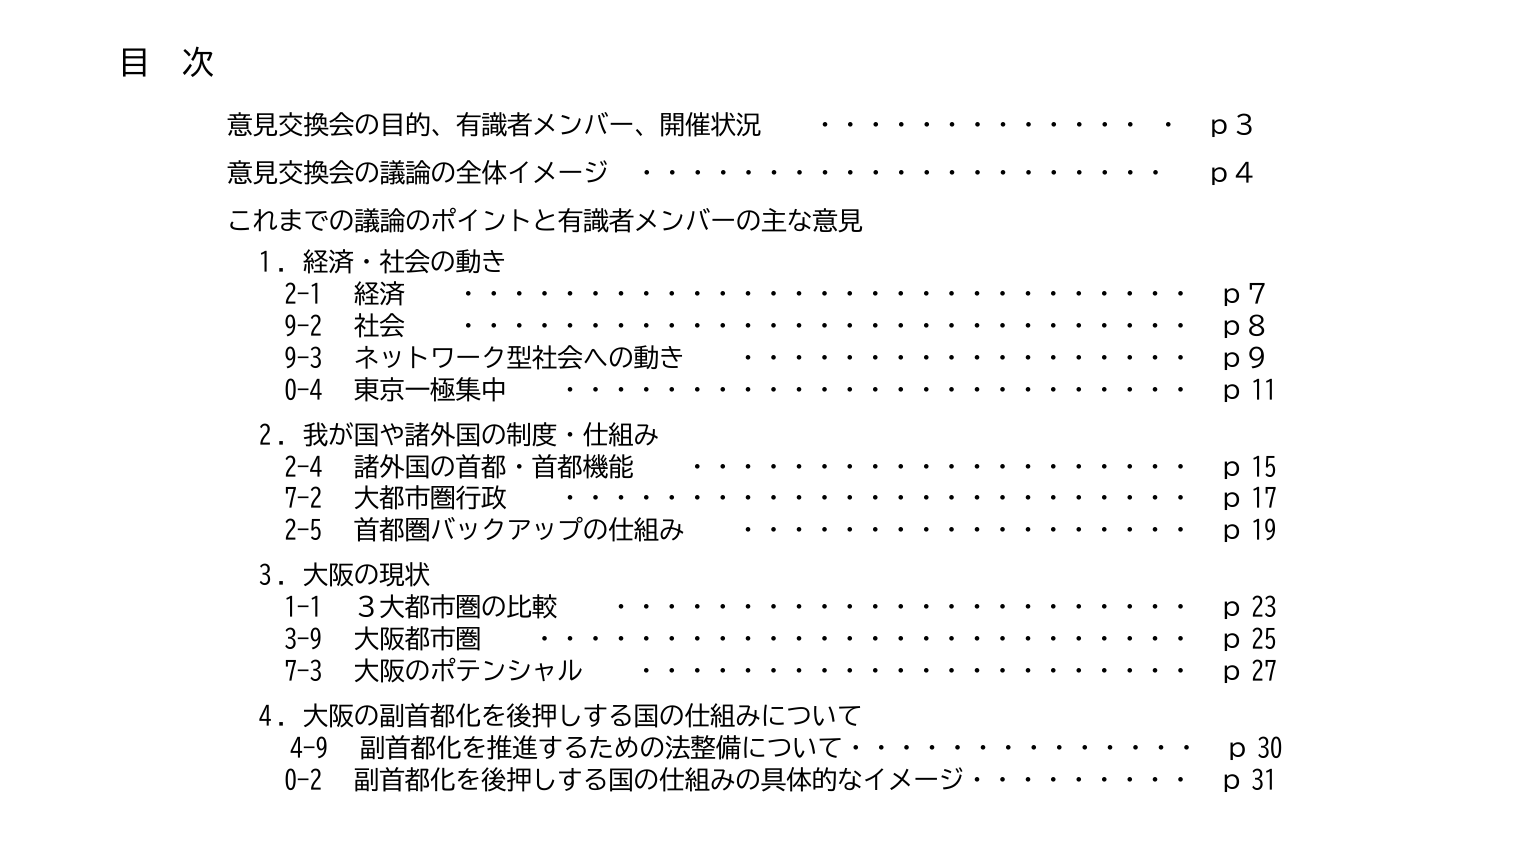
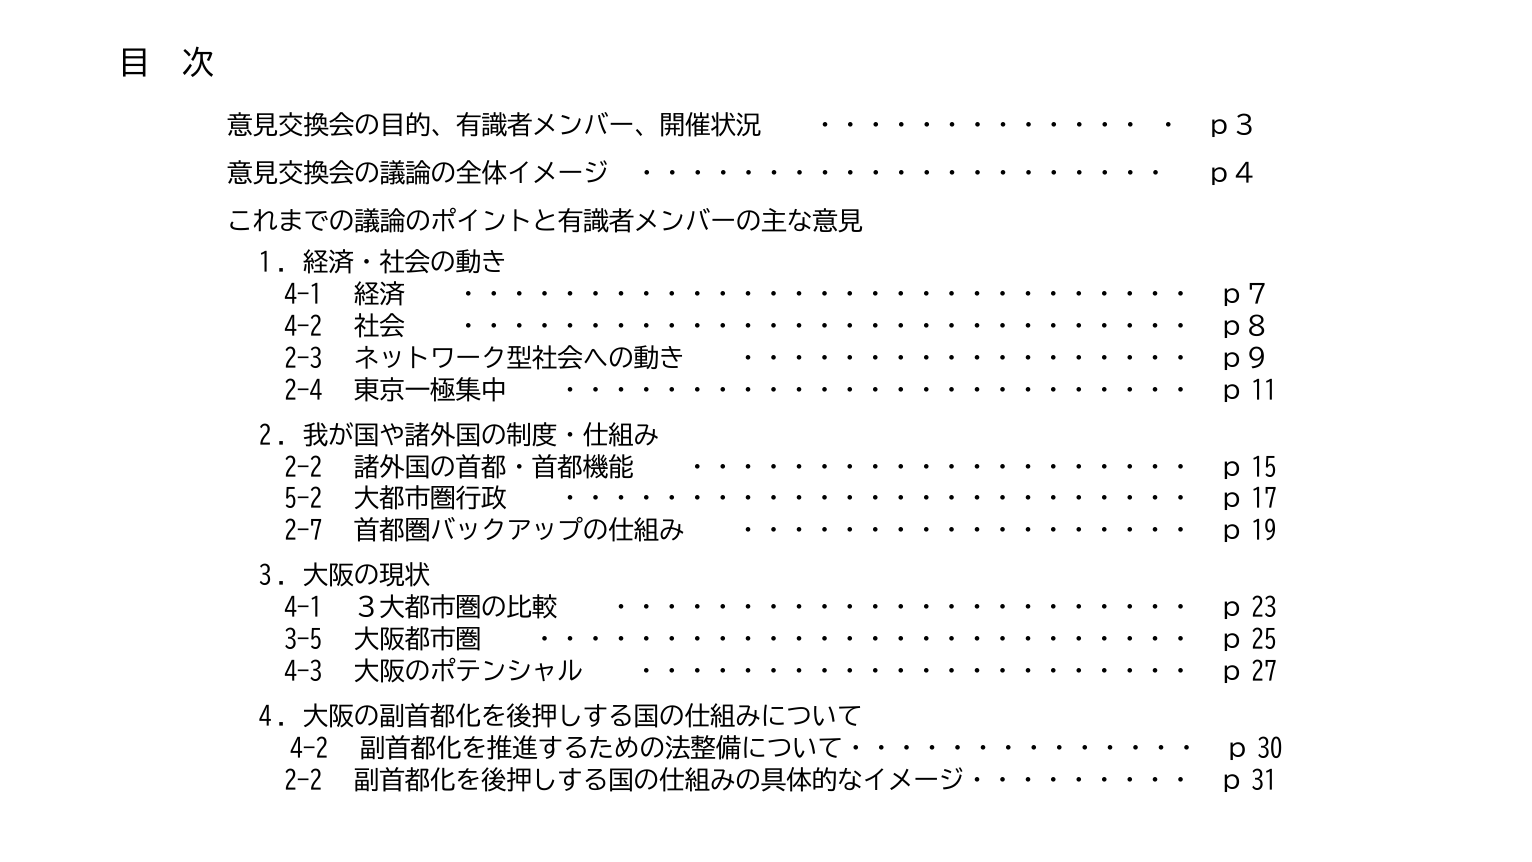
2-1: 2-1 -> 4-1 (303, 295)
9-2: 9-2 -> 4-2 (303, 327)
9-3: 9-3 -> 2-3 (303, 359)
0-4: 0-4 -> 2-4 (303, 391)
2-4: 2-4 -> 2-2 (303, 467)
7-2: 7-2 -> 5-2 (303, 499)
2-5: 2-5 -> 2-7 (303, 531)
1-1: 1-1 -> 4-1 (303, 608)
3-9: 3-9 -> 3-5 (303, 640)
7-3: 7-3 -> 4-3 (303, 672)
4-9: 4-9 -> 4-2 (309, 748)
0-2: 0-2 -> 2-2 (303, 780)
